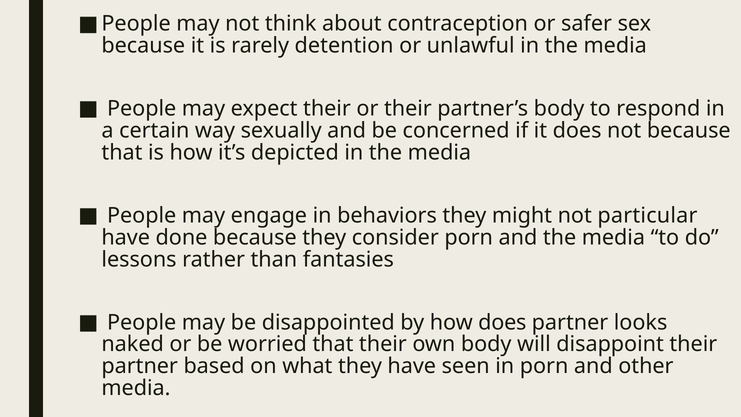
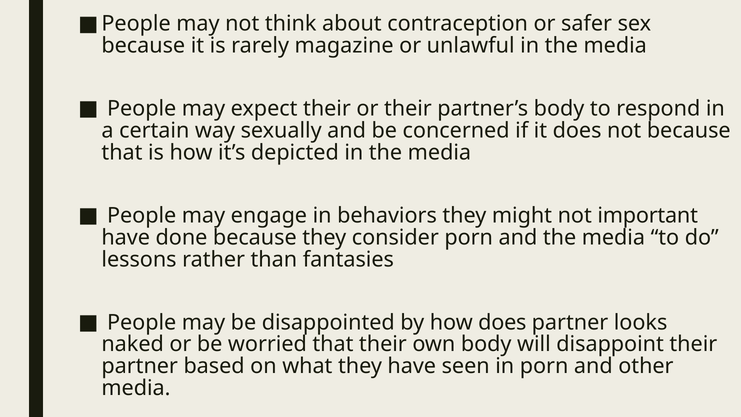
detention: detention -> magazine (344, 46)
particular: particular -> important (648, 215)
